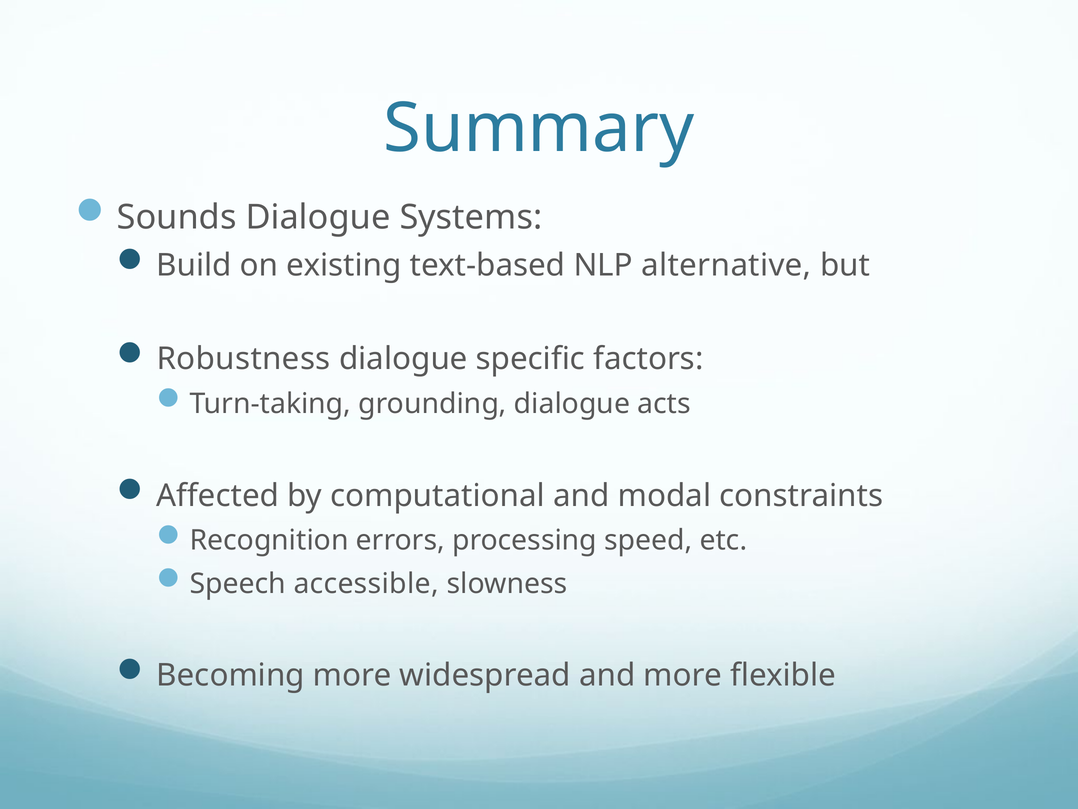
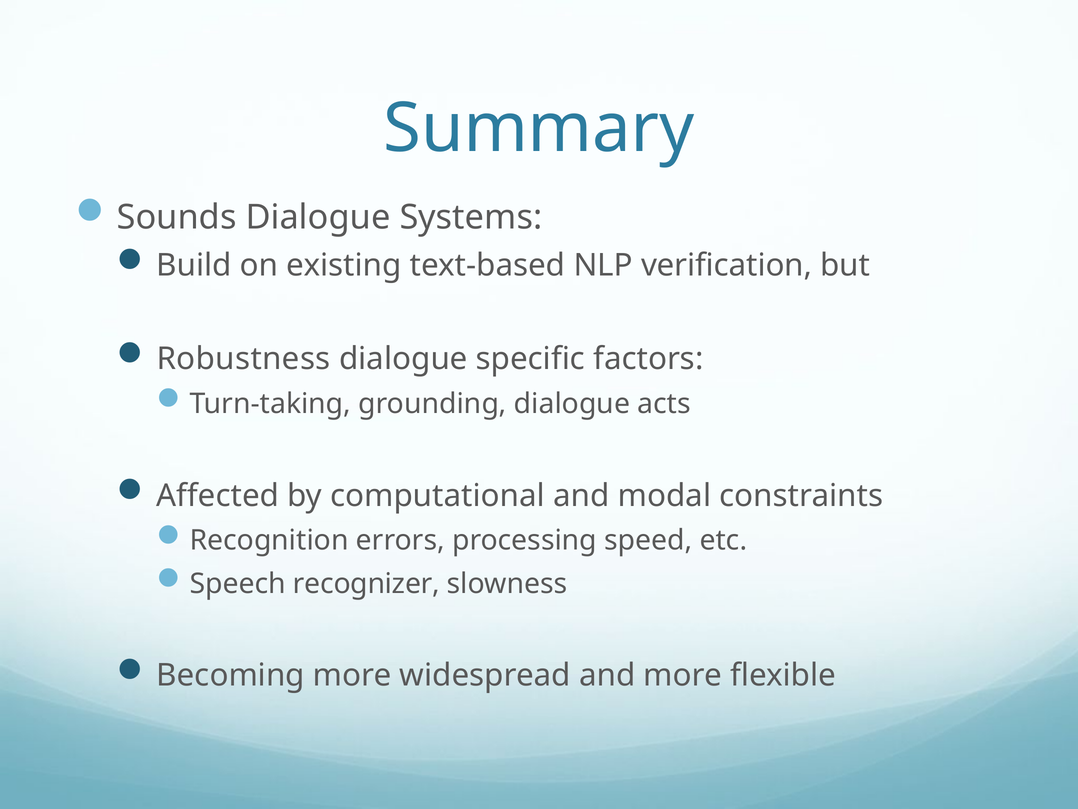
alternative: alternative -> verification (727, 265)
accessible: accessible -> recognizer (366, 583)
